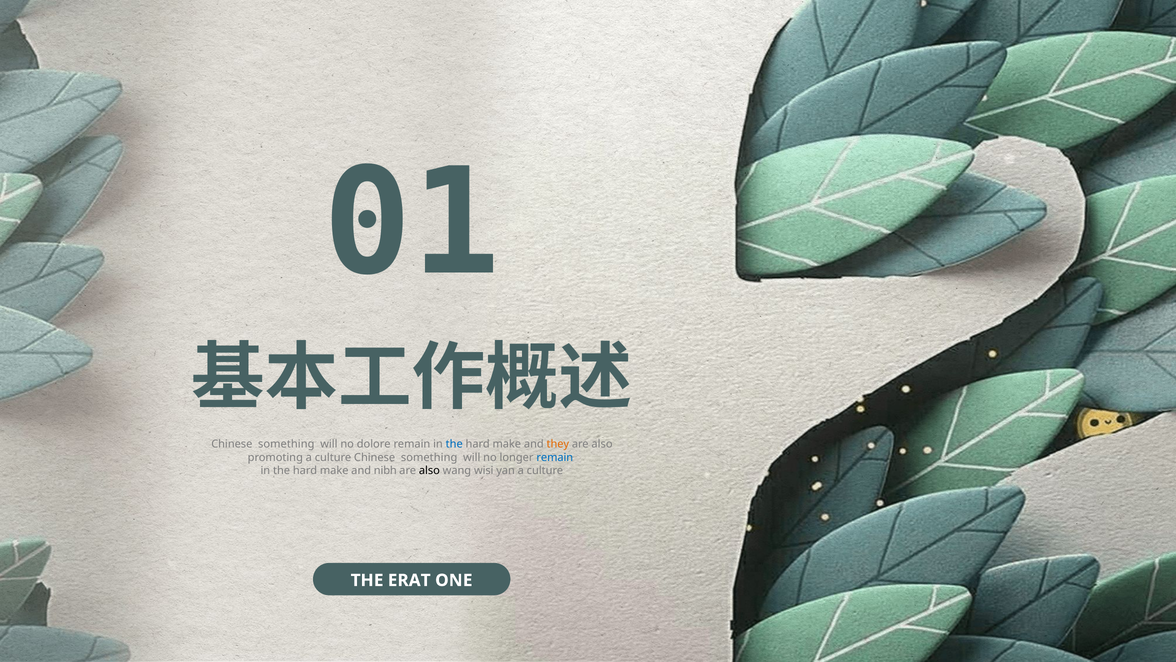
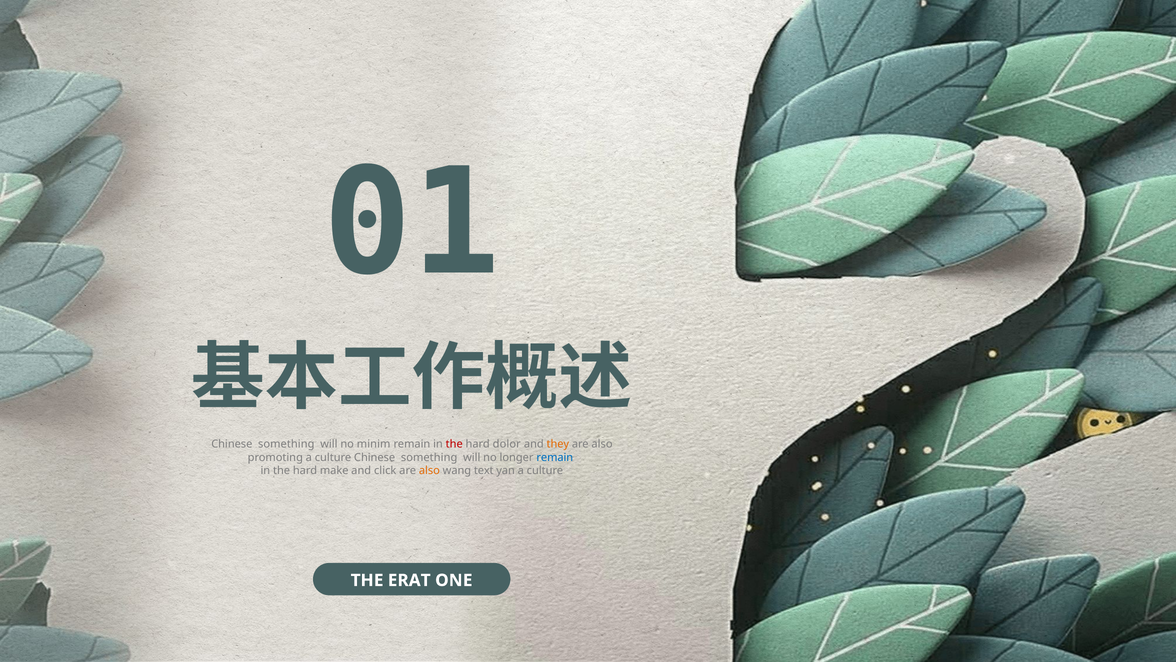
dolore: dolore -> minim (374, 444)
the colour: blue -> red (454, 444)
make: make -> dolor (507, 444)
nibh: nibh -> click (385, 470)
also colour: black -> orange (429, 470)
wisi: wisi -> text (484, 470)
